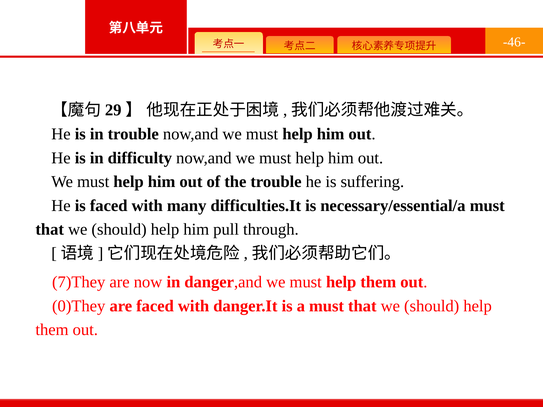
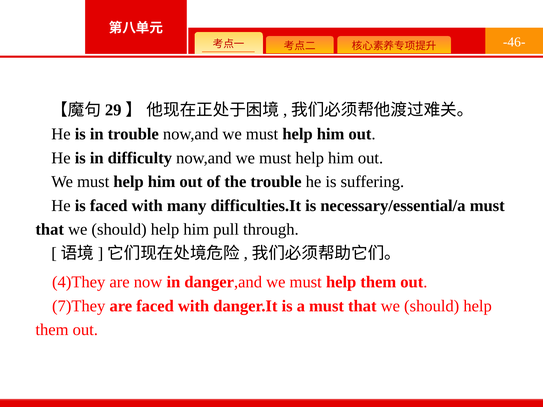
7)They: 7)They -> 4)They (79, 282)
0)They: 0)They -> 7)They (79, 306)
